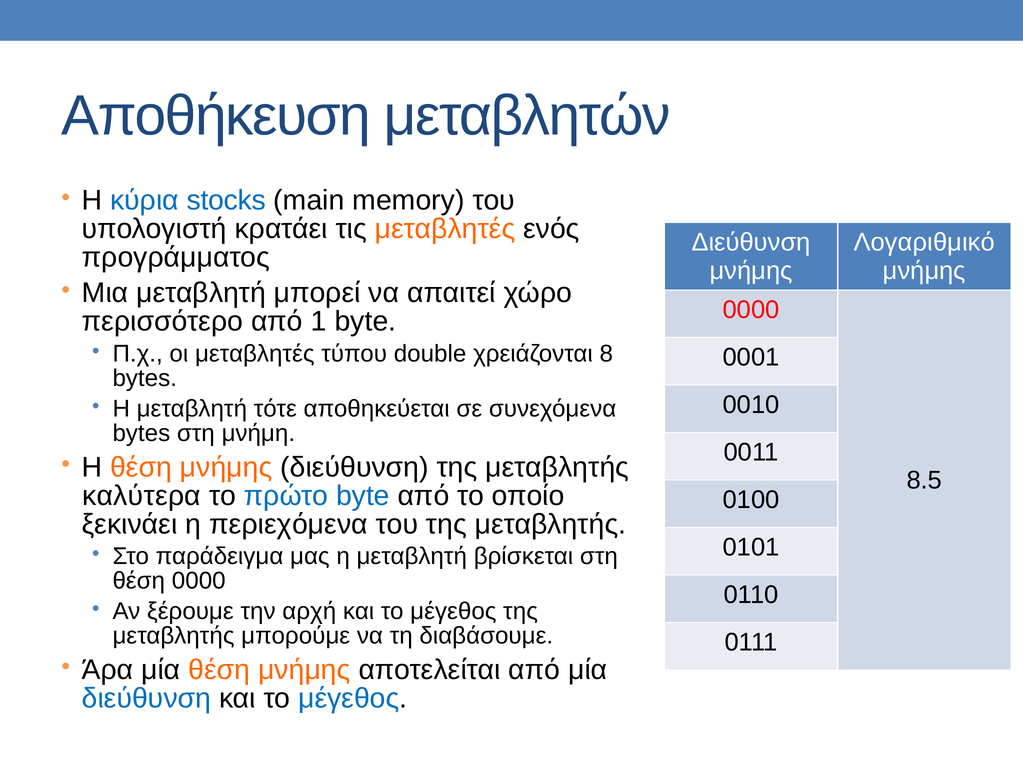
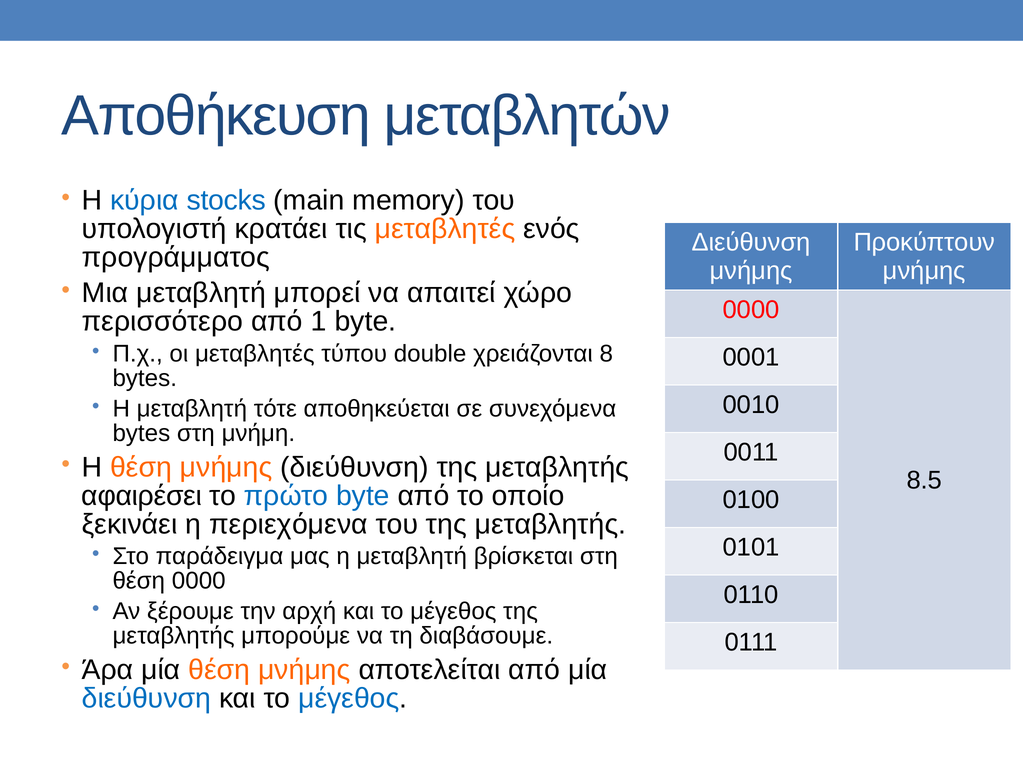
Λογαριθμικό: Λογαριθμικό -> Προκύπτουν (924, 242)
καλύτερα: καλύτερα -> αφαιρέσει (142, 496)
